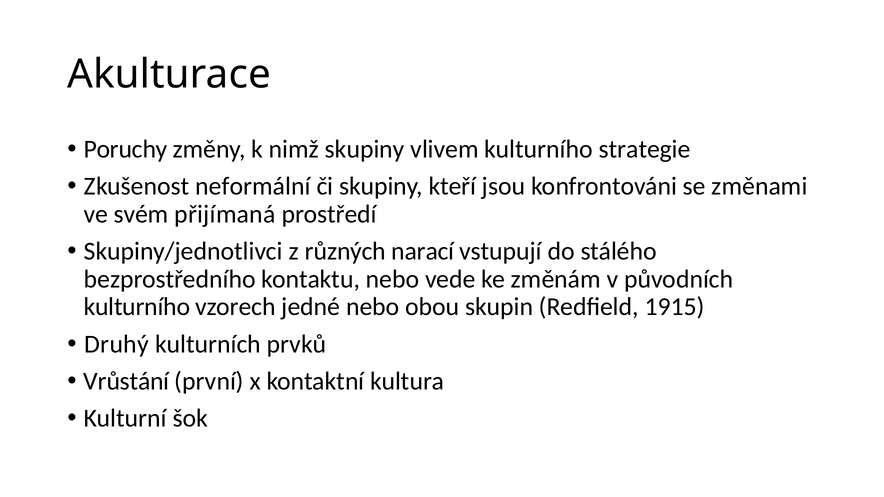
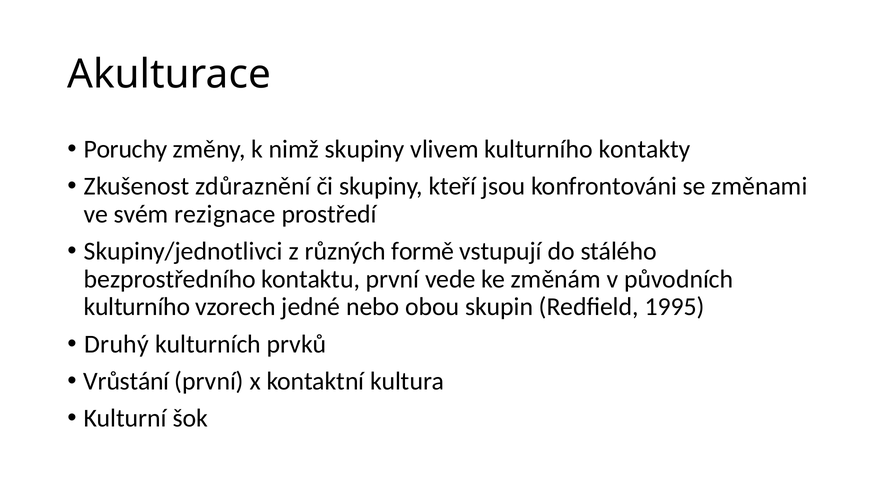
strategie: strategie -> kontakty (645, 149)
neformální: neformální -> zdůraznění (253, 187)
přijímaná: přijímaná -> rezignace (225, 214)
narací: narací -> formě (423, 251)
kontaktu nebo: nebo -> první (393, 279)
1915: 1915 -> 1995 (675, 307)
